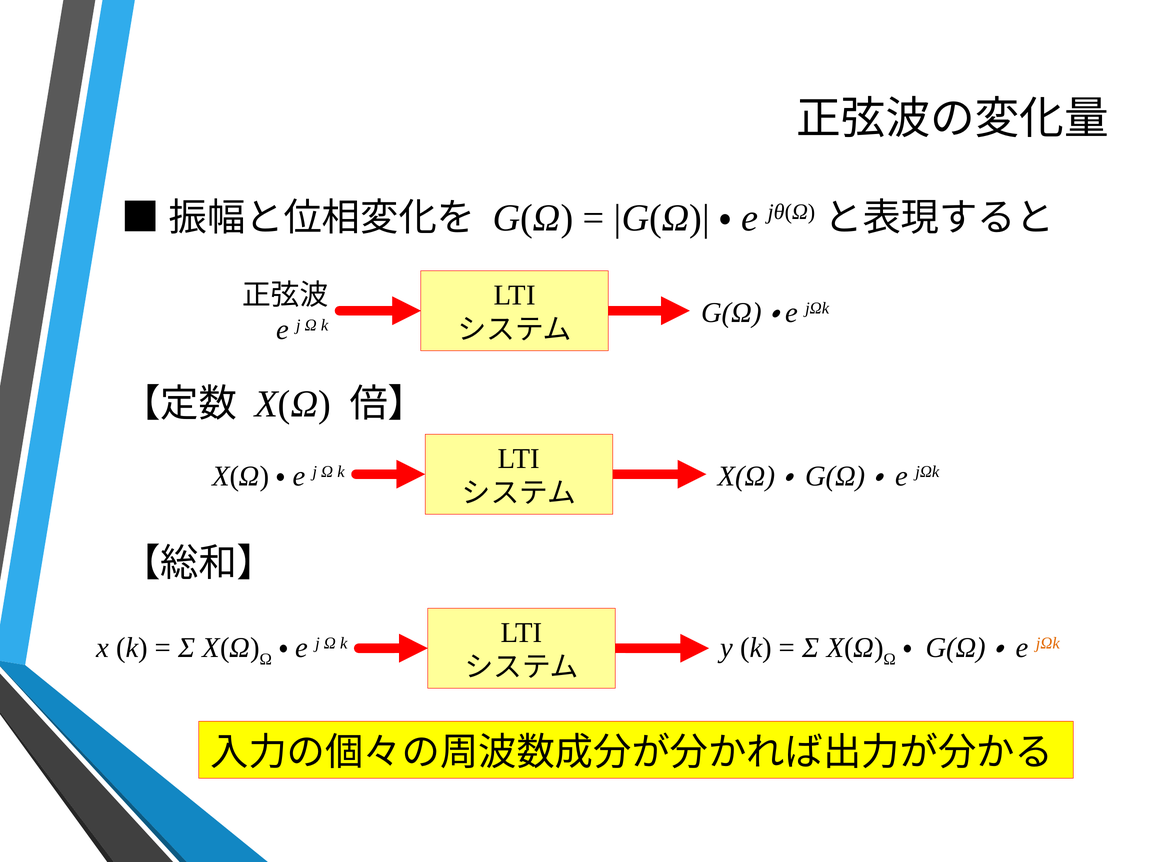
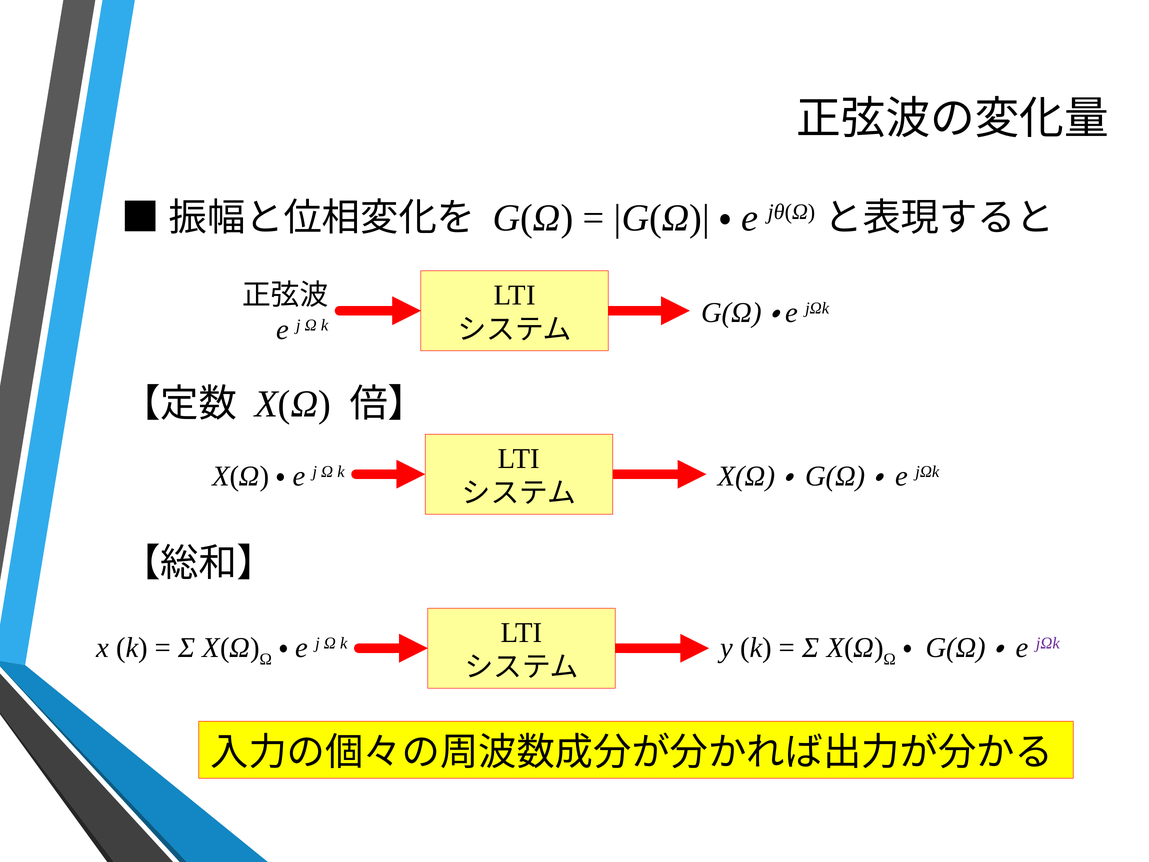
jΩk colour: orange -> purple (1048, 643)
